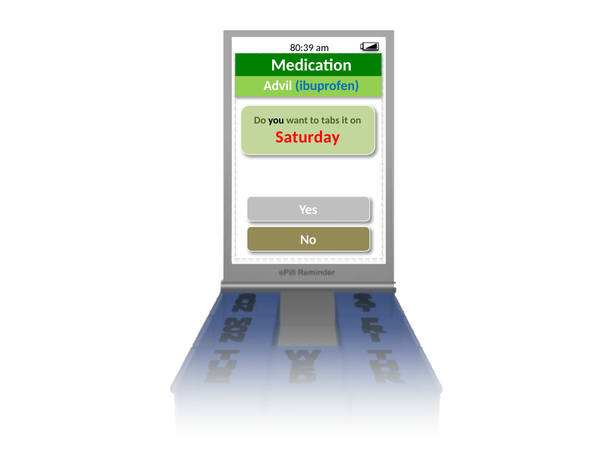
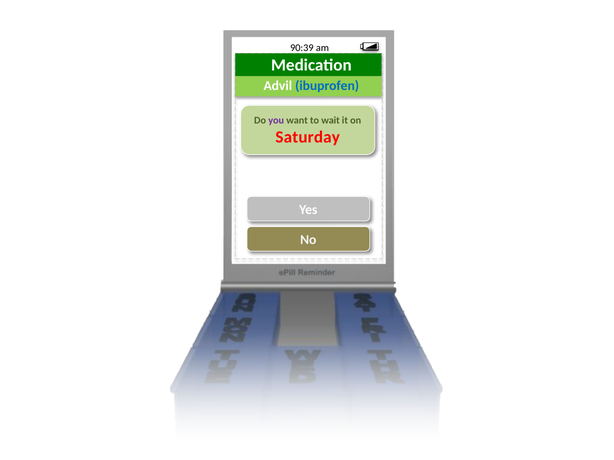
80:39: 80:39 -> 90:39 (302, 48)
you colour: black -> purple (276, 121)
tabs: tabs -> wait (330, 121)
